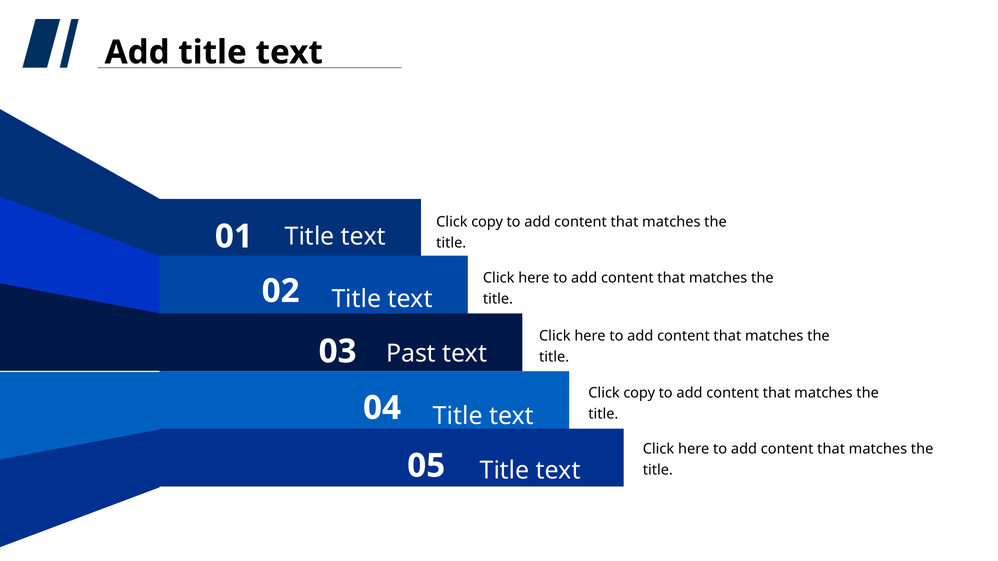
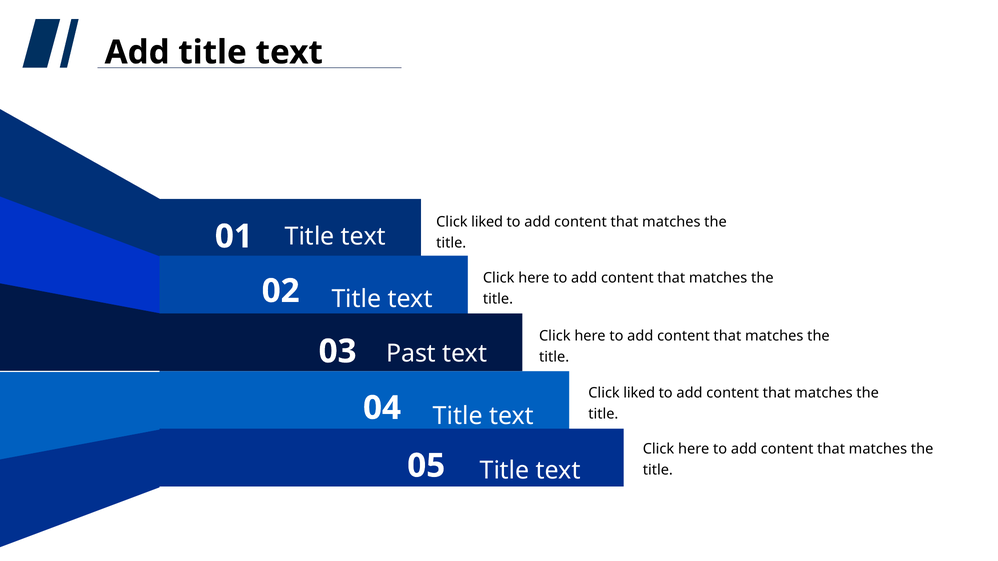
copy: copy -> liked (487, 222)
copy: copy -> liked (639, 393)
